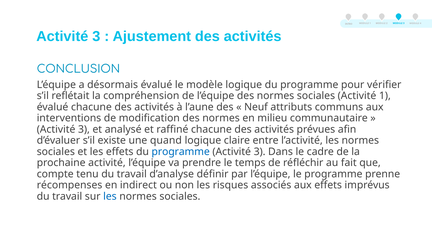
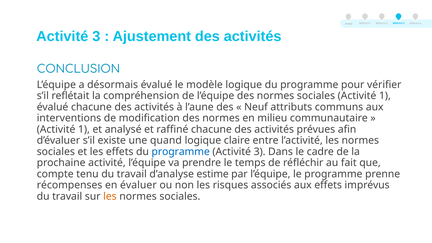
3: 3 -> 1 (84, 129)
définir: définir -> estime (213, 174)
indirect: indirect -> évaluer (138, 185)
les colour: blue -> orange (110, 196)
